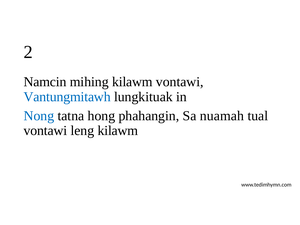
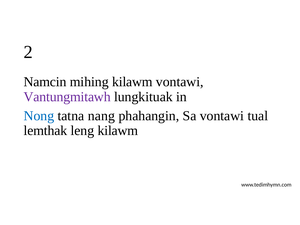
Vantungmitawh colour: blue -> purple (67, 97)
hong: hong -> nang (101, 116)
Sa nuamah: nuamah -> vontawi (222, 116)
vontawi: vontawi -> lemthak (45, 131)
